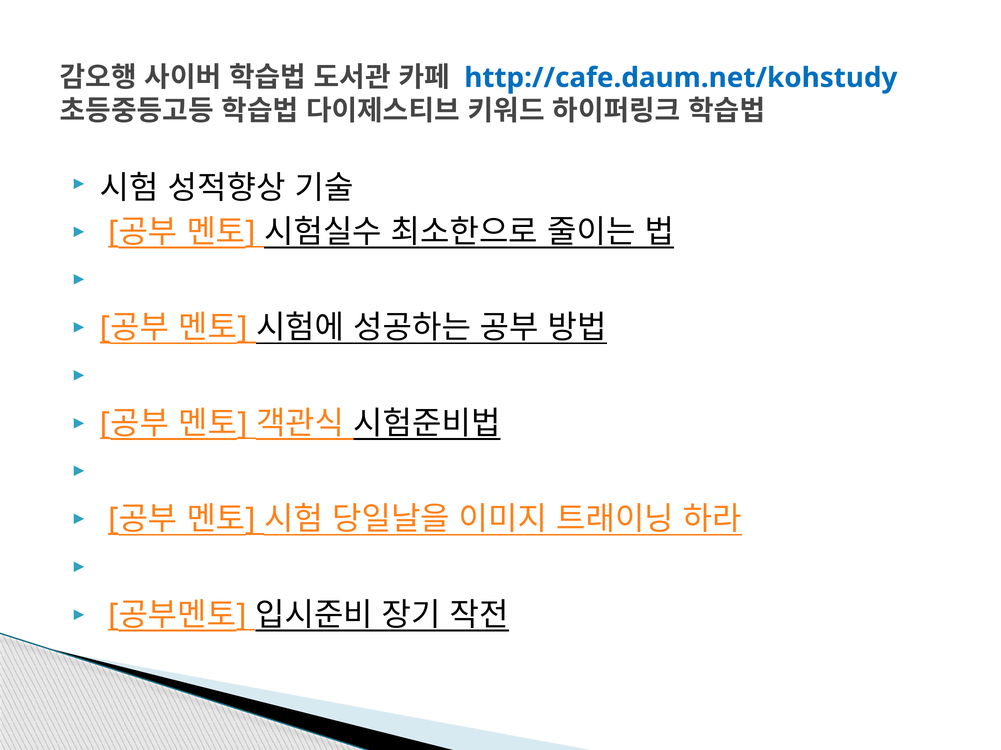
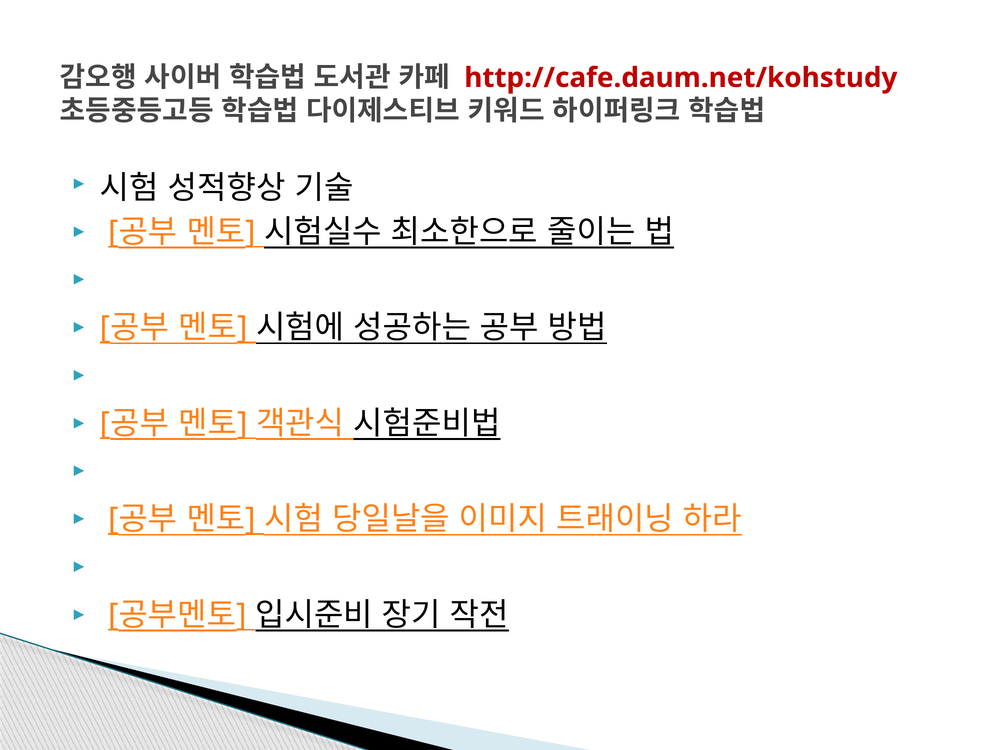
http://cafe.daum.net/kohstudy colour: blue -> red (681, 78)
